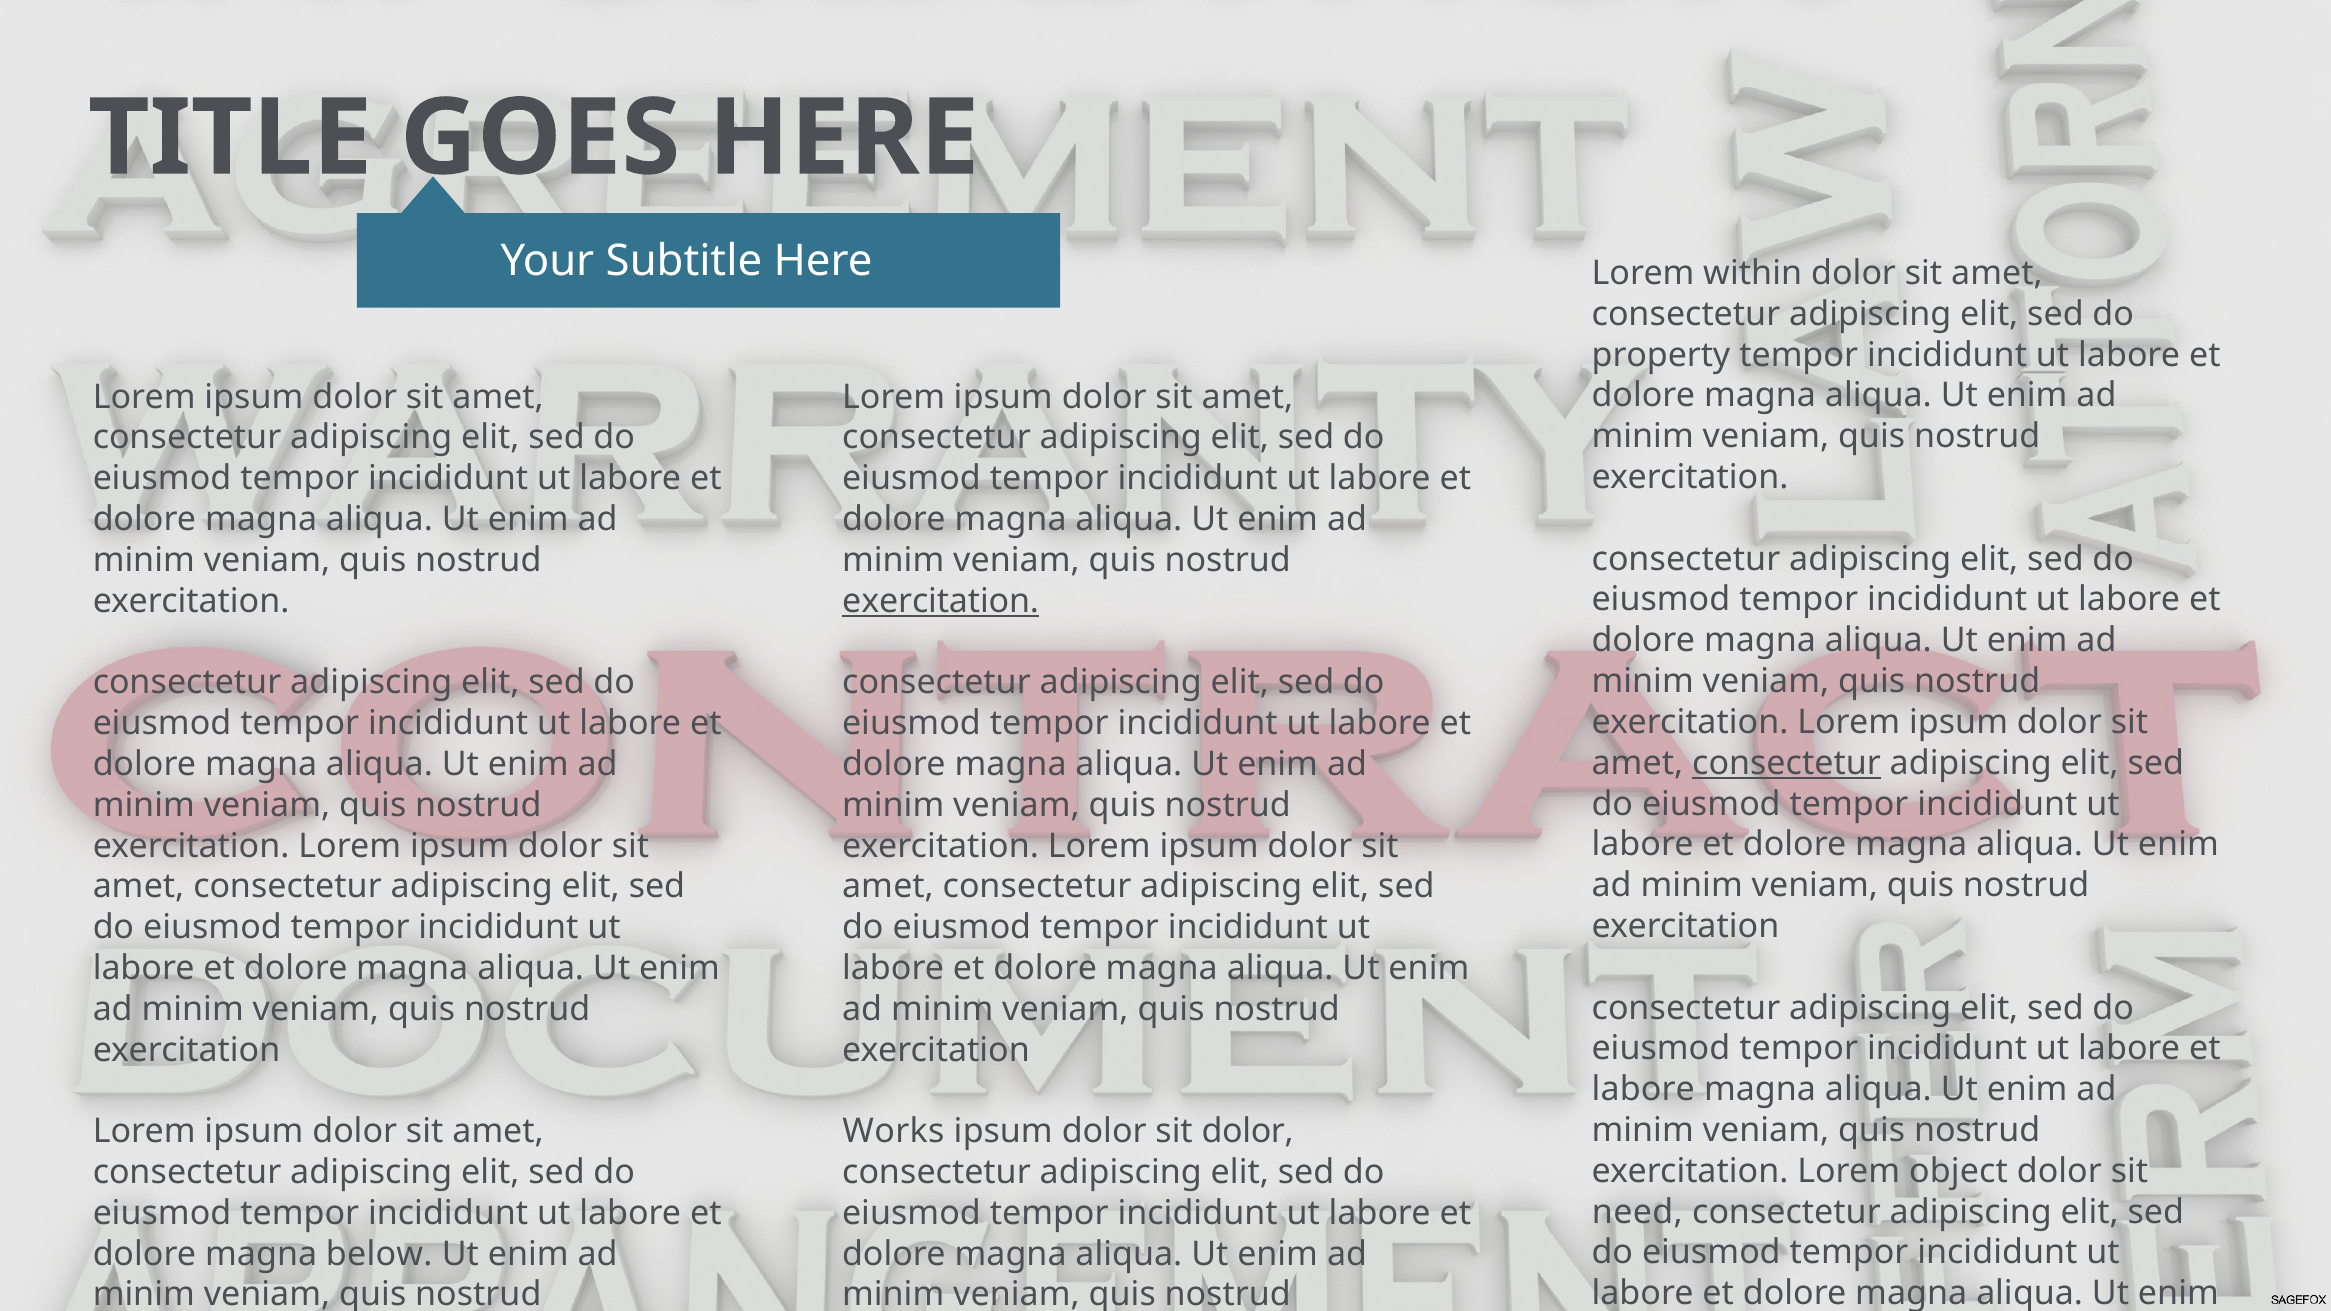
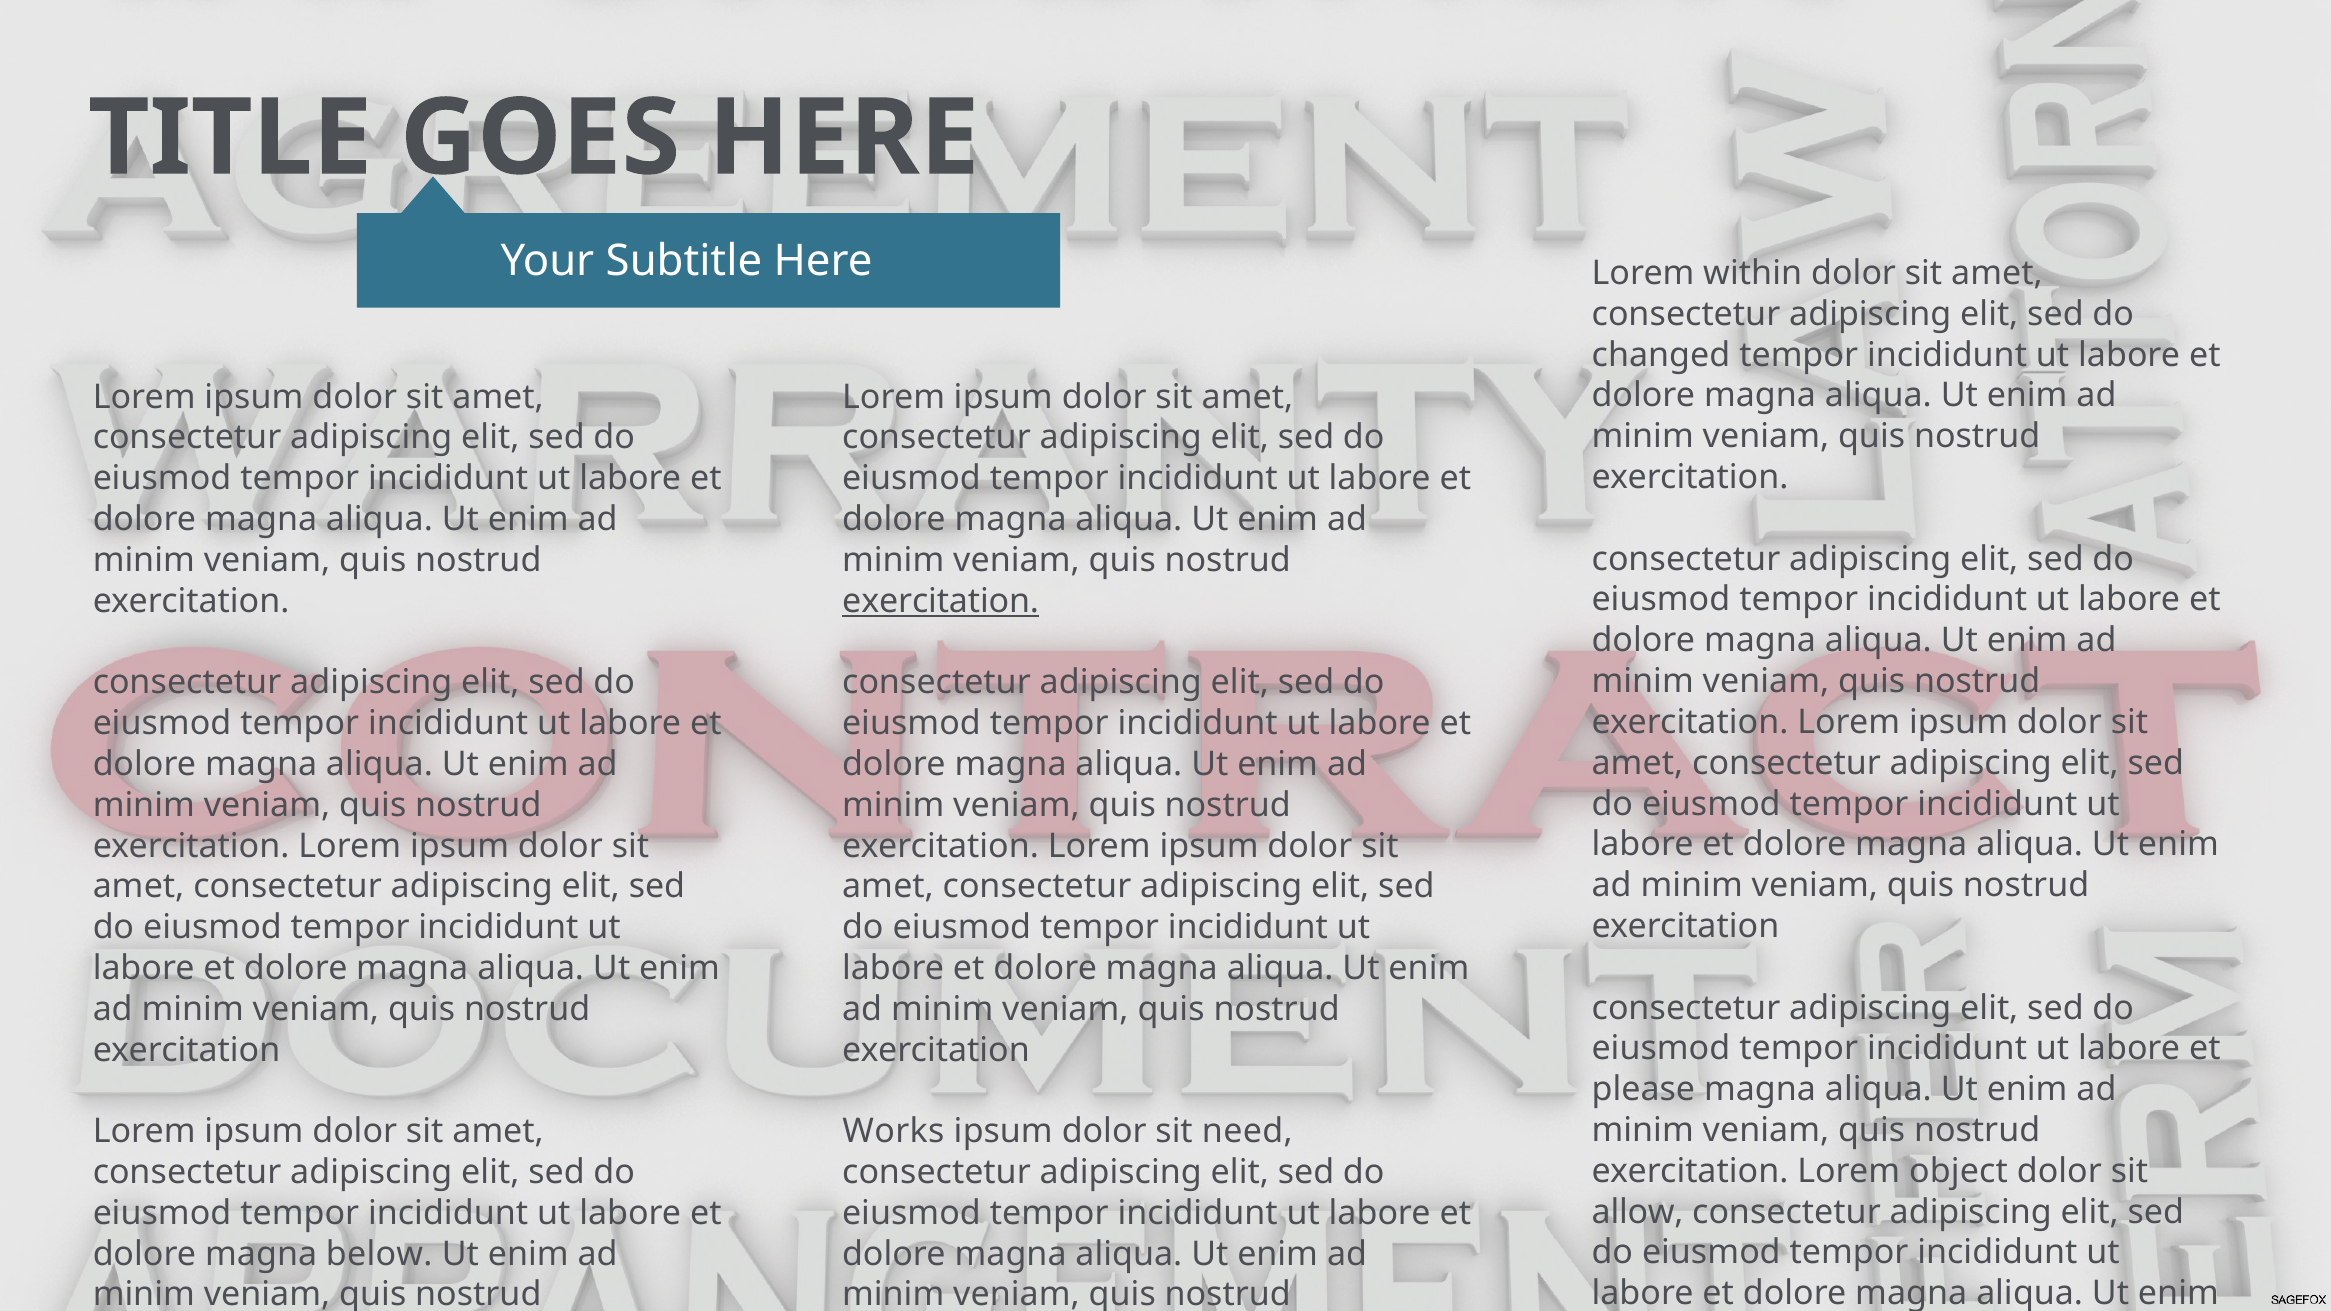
property: property -> changed (1661, 355)
consectetur underline: present -> none (1787, 763)
labore: labore -> please (1643, 1090)
sit dolor: dolor -> need (1247, 1132)
need: need -> allow (1638, 1212)
